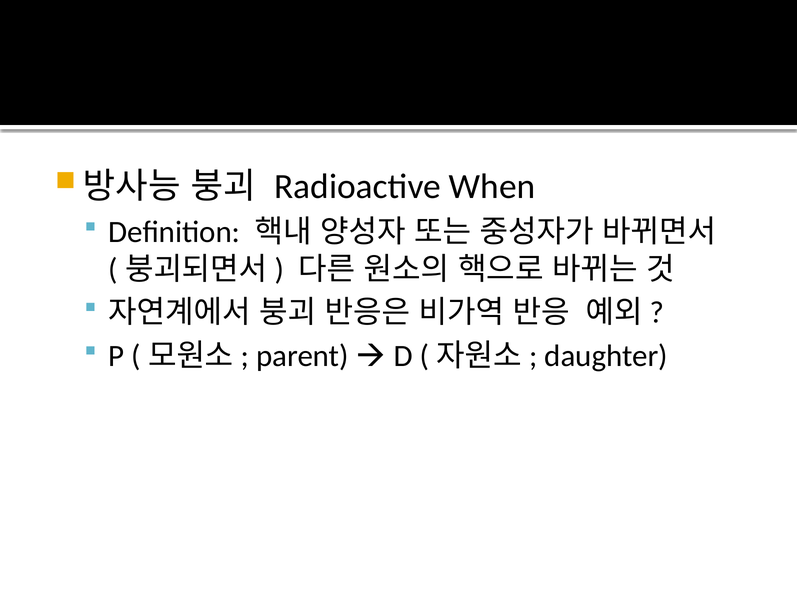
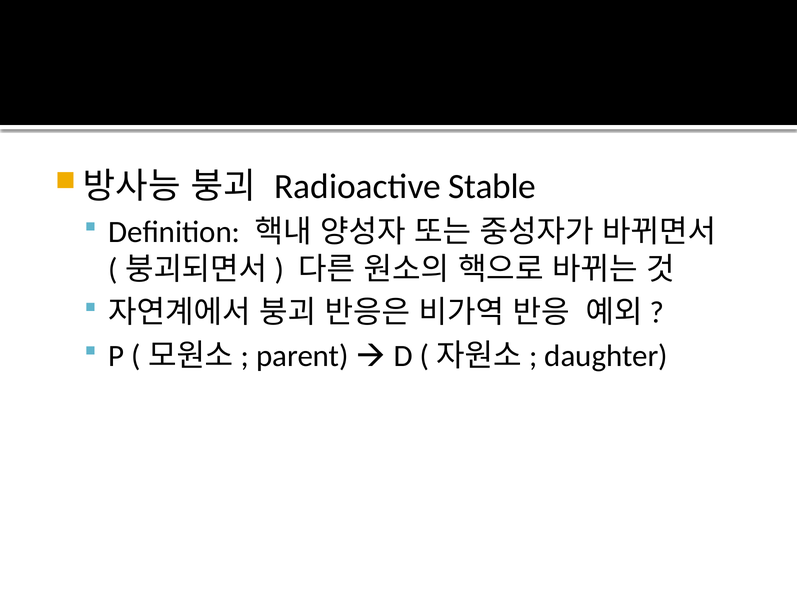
When: When -> Stable (492, 186)
